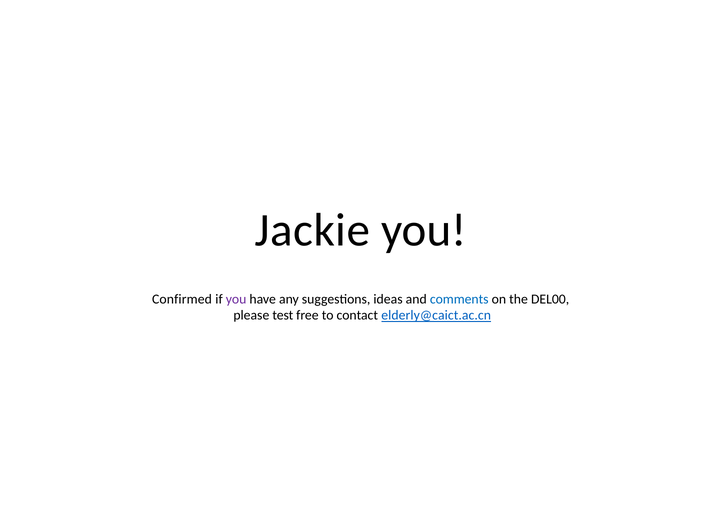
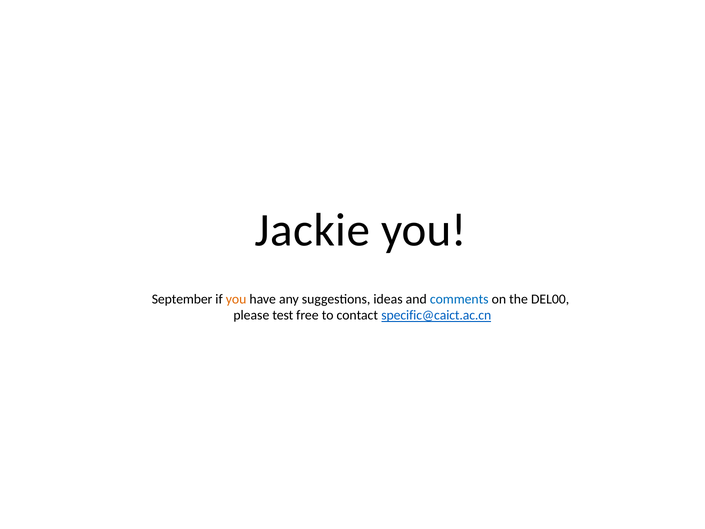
Confirmed: Confirmed -> September (182, 299)
you colour: purple -> orange (236, 299)
elderly@caict.ac.cn: elderly@caict.ac.cn -> specific@caict.ac.cn (436, 315)
